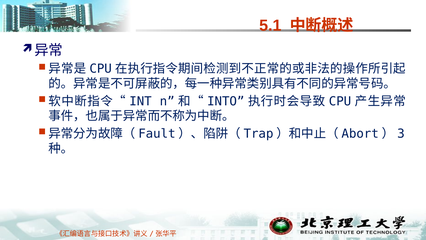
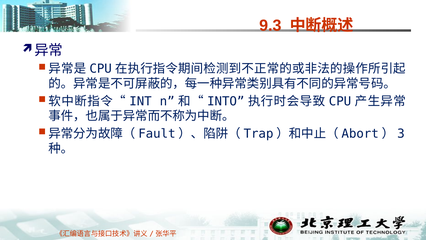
5.1: 5.1 -> 9.3 (270, 26)
